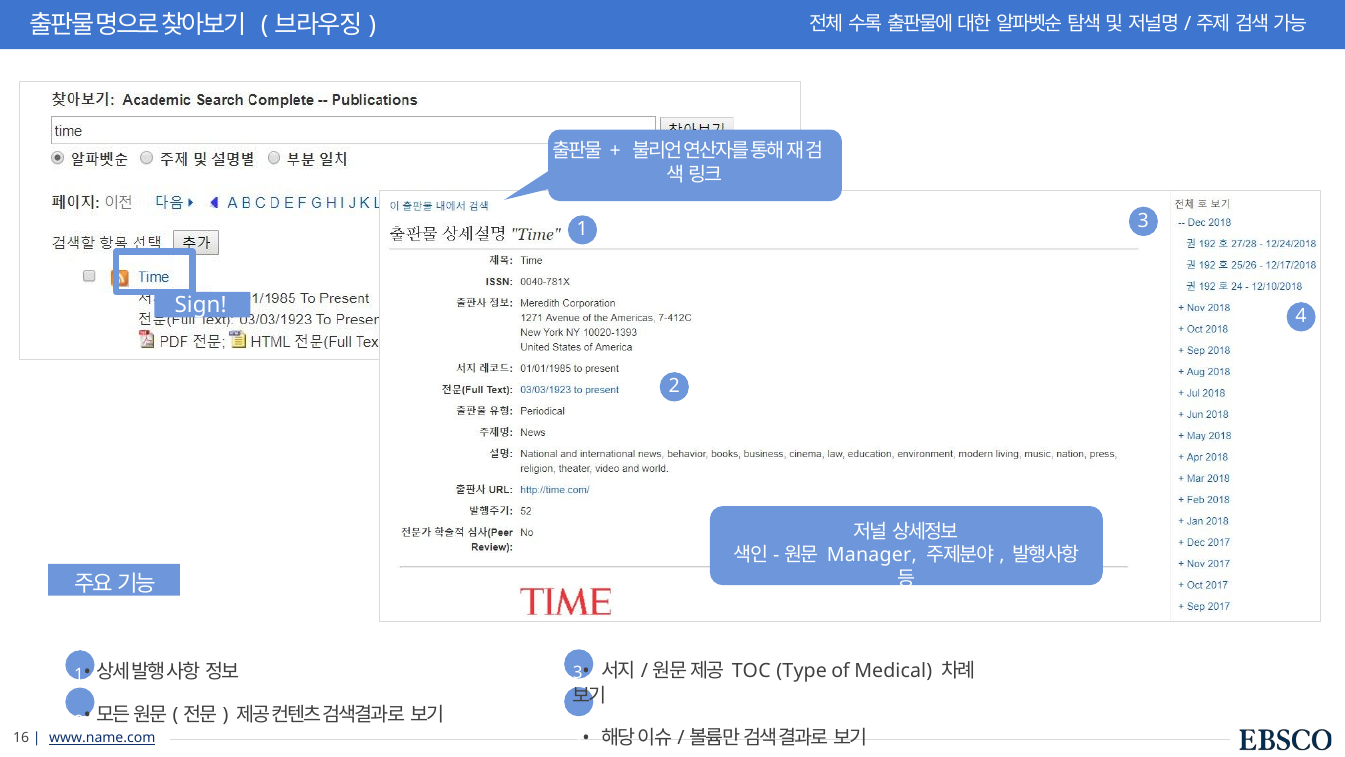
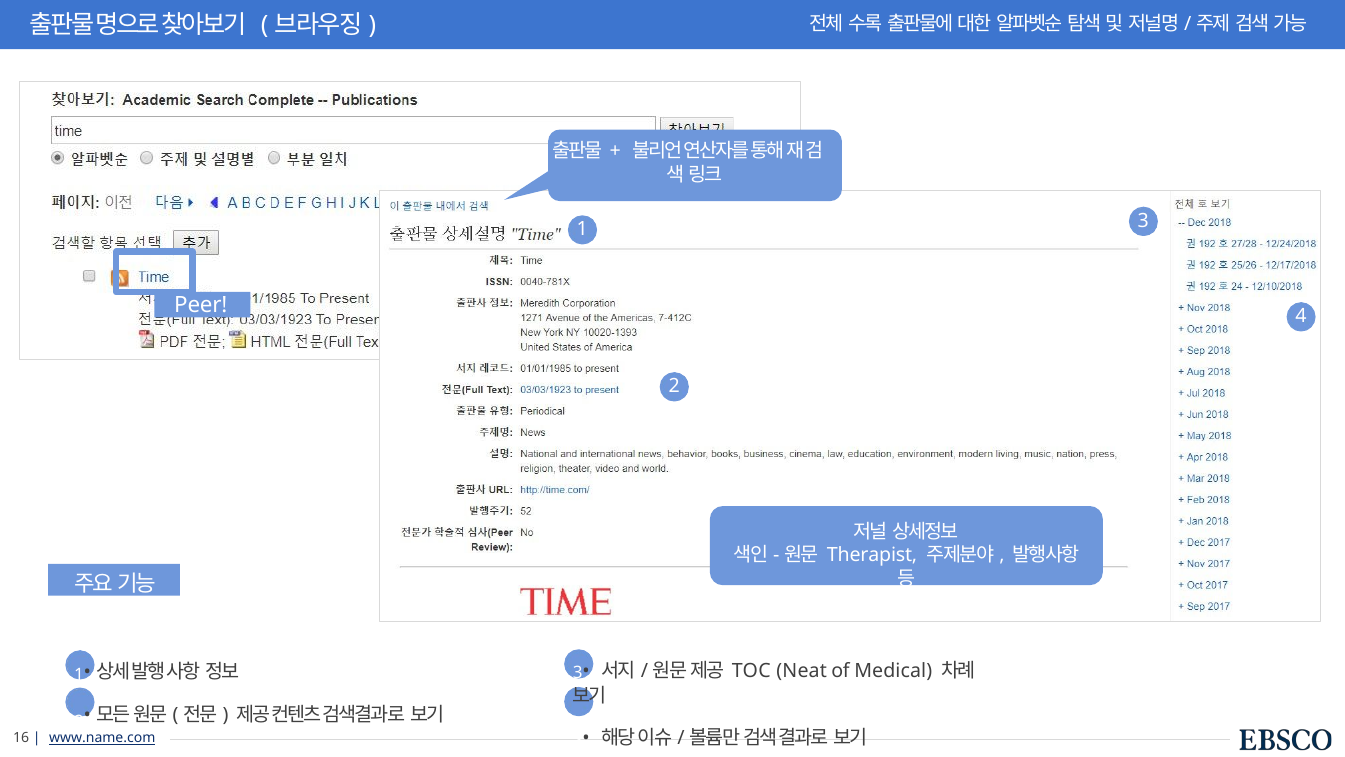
Sign: Sign -> Peer (201, 305)
Manager: Manager -> Therapist (872, 555)
Type: Type -> Neat (802, 670)
